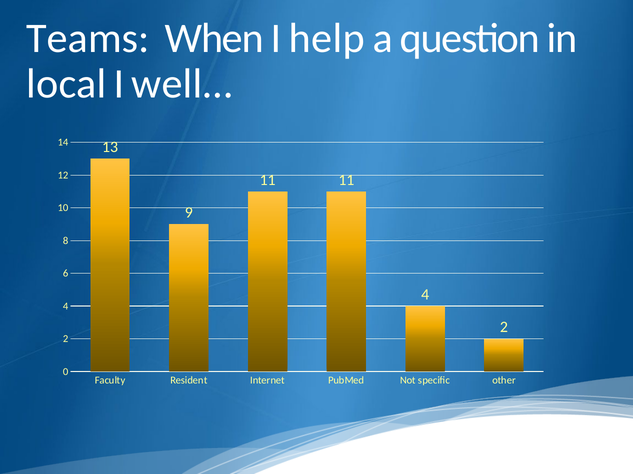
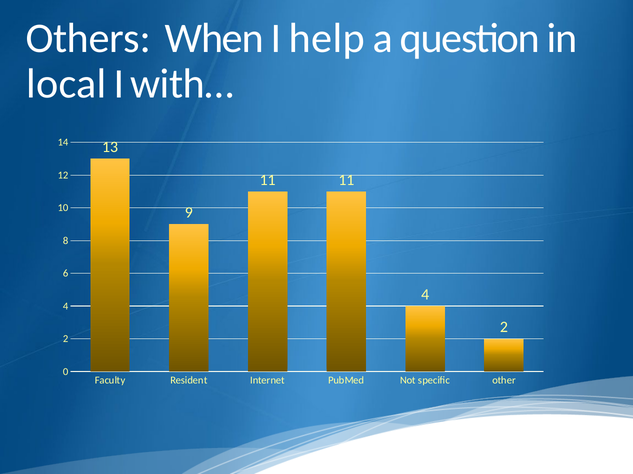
Teams: Teams -> Others (88, 38)
well…: well… -> with… (182, 84)
